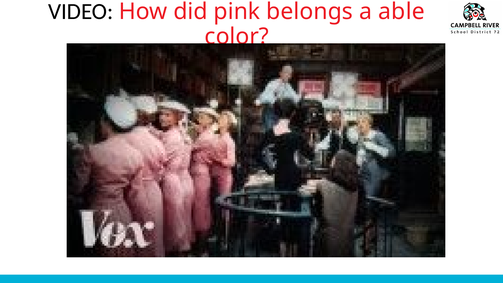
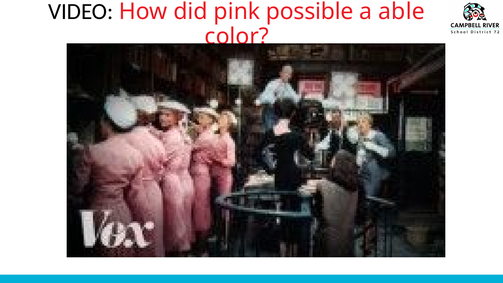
belongs: belongs -> possible (310, 12)
